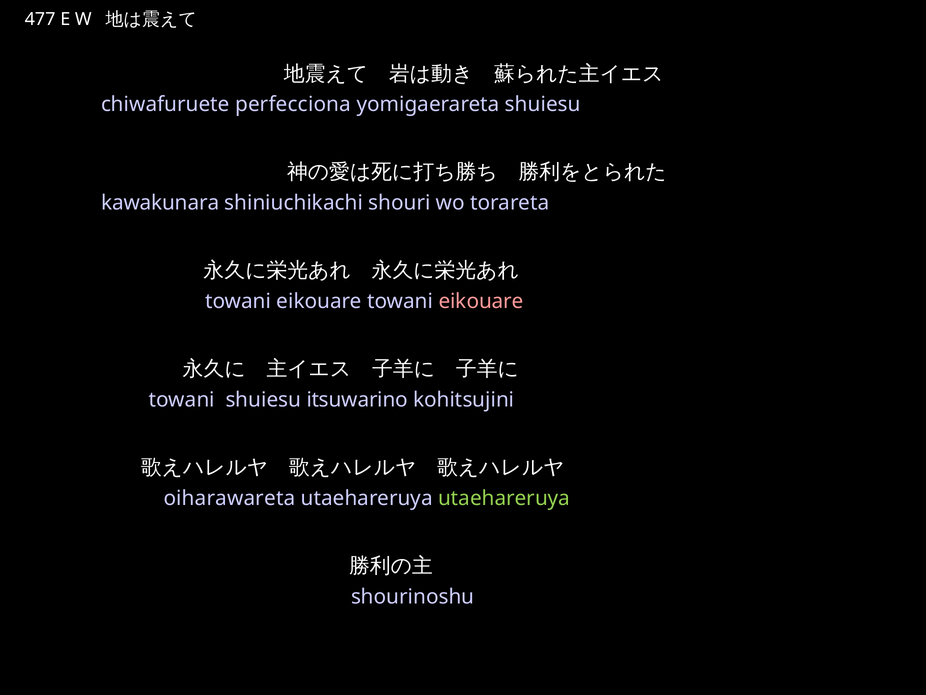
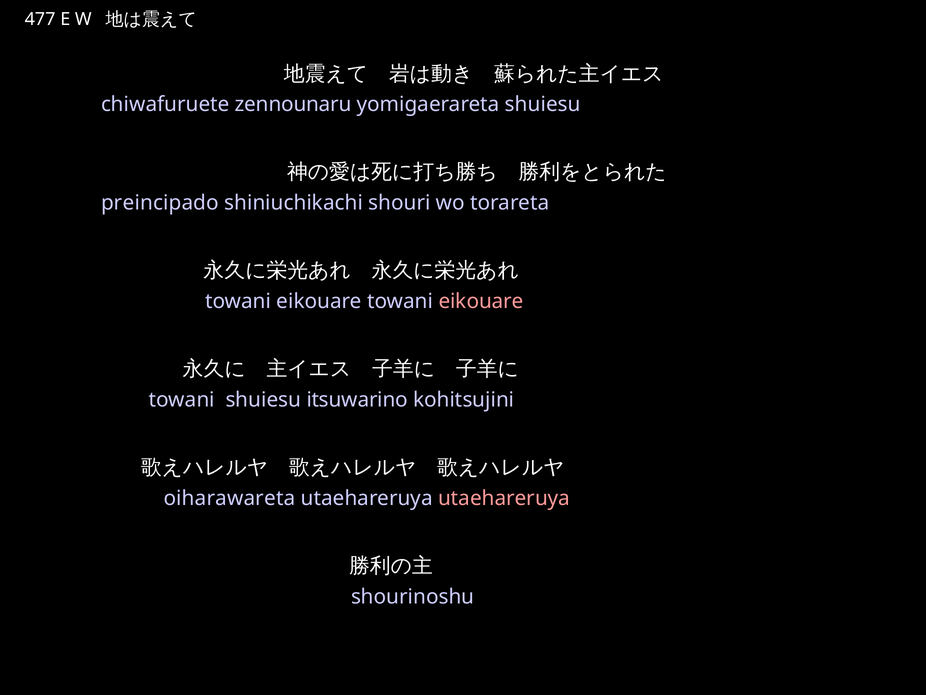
perfecciona: perfecciona -> zennounaru (293, 104)
kawakunara: kawakunara -> preincipado (160, 203)
utaehareruya colour: light green -> pink (504, 498)
